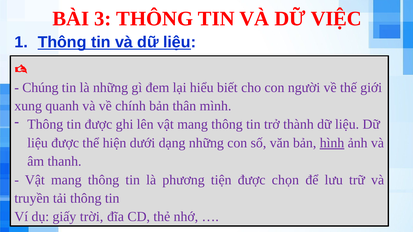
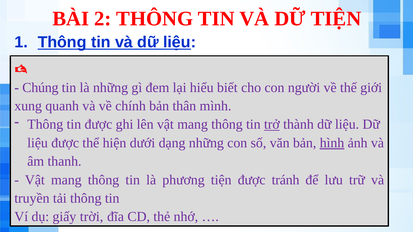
3: 3 -> 2 (103, 19)
DỮ VIỆC: VIỆC -> TIỆN (336, 19)
trở underline: none -> present (272, 125)
chọn: chọn -> tránh (286, 180)
